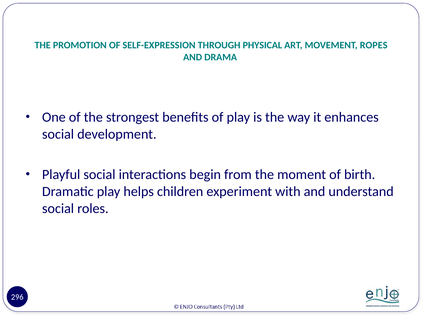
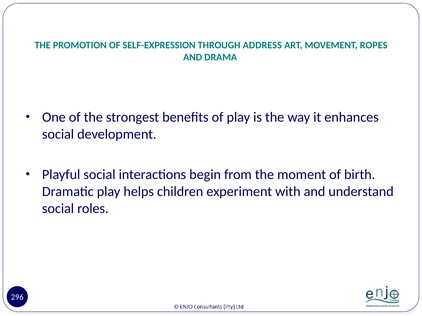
PHYSICAL: PHYSICAL -> ADDRESS (262, 45)
